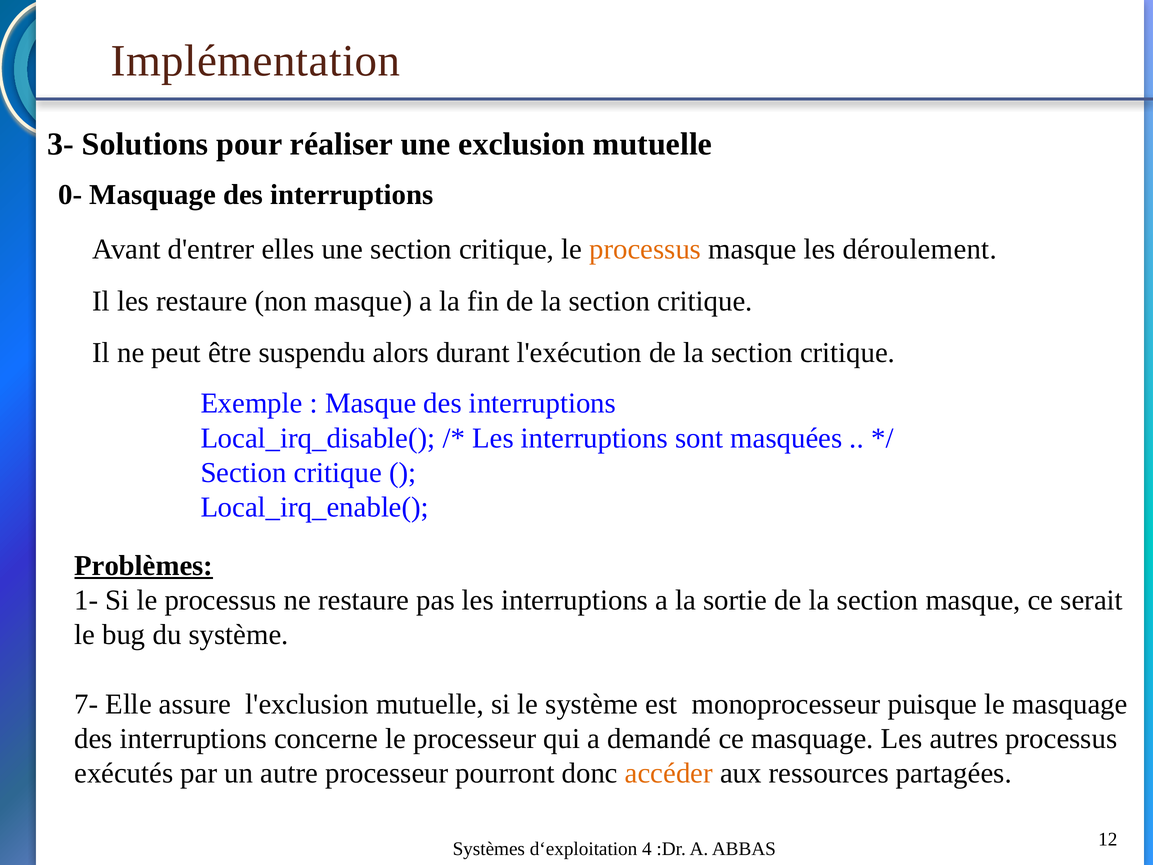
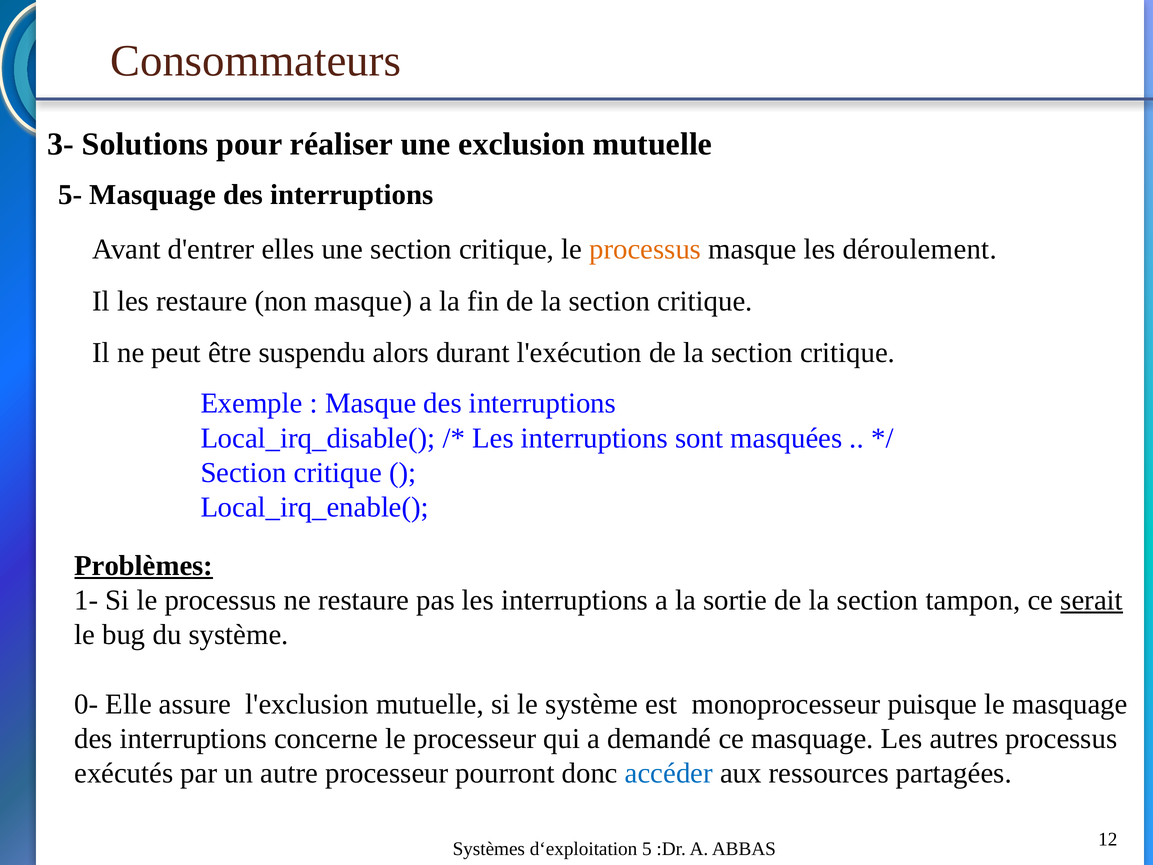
Implémentation: Implémentation -> Consommateurs (256, 61)
0-: 0- -> 5- (70, 195)
section masque: masque -> tampon (973, 600)
serait underline: none -> present (1092, 600)
7-: 7- -> 0- (86, 704)
accéder colour: orange -> blue (669, 773)
4: 4 -> 5 (647, 849)
